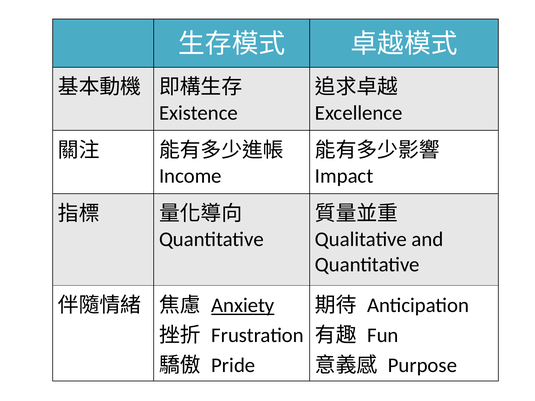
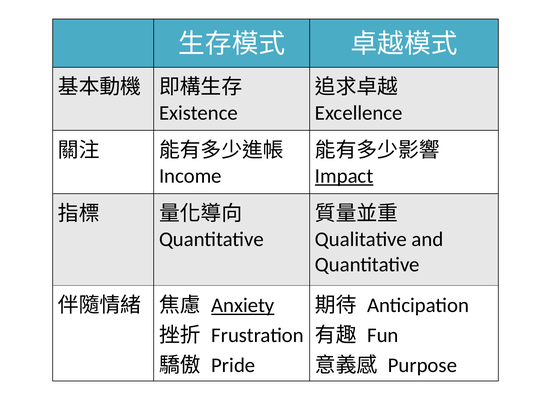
Impact underline: none -> present (344, 176)
